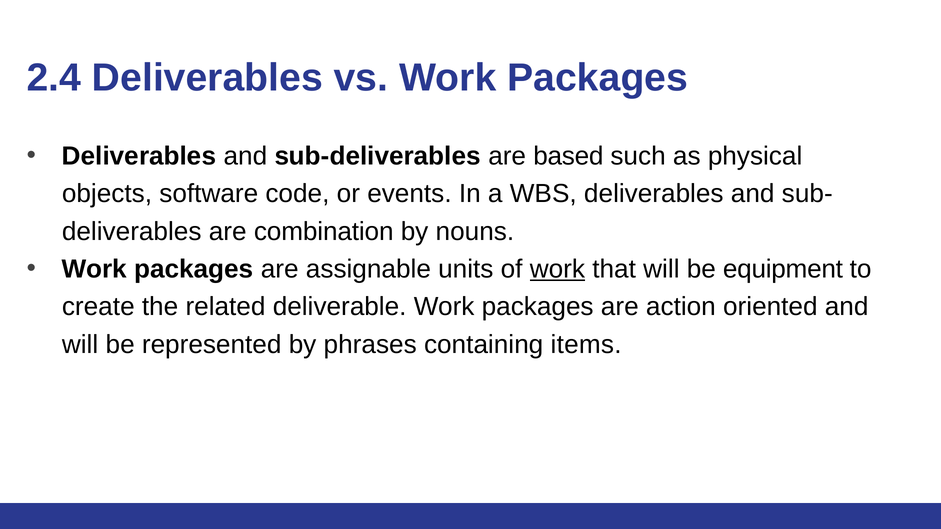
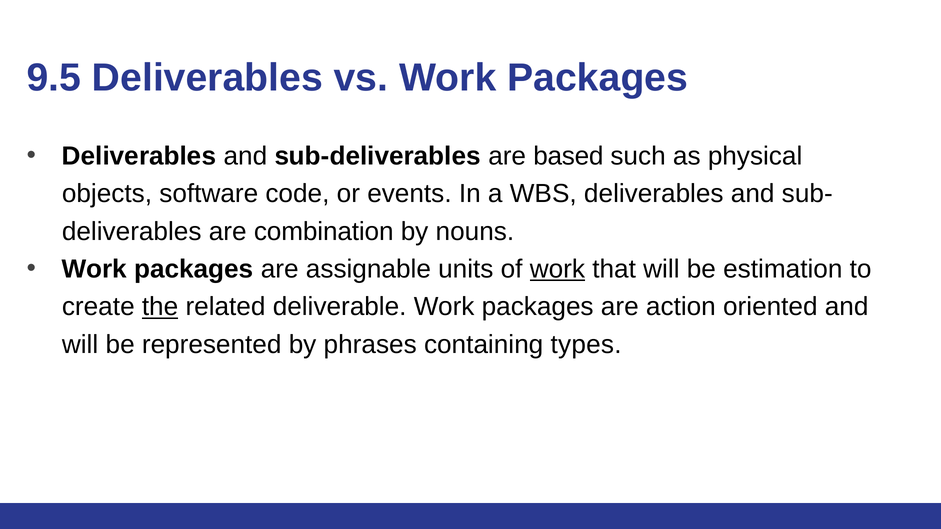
2.4: 2.4 -> 9.5 (54, 78)
equipment: equipment -> estimation (783, 269)
the underline: none -> present (160, 307)
items: items -> types (586, 345)
